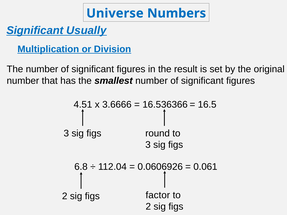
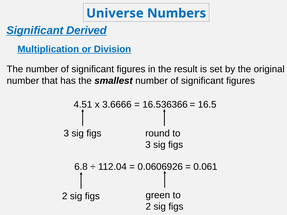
Usually: Usually -> Derived (87, 31)
factor: factor -> green (158, 195)
